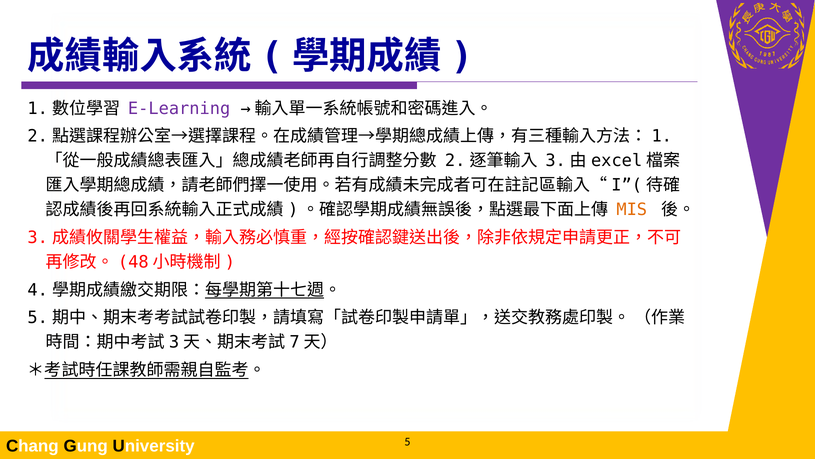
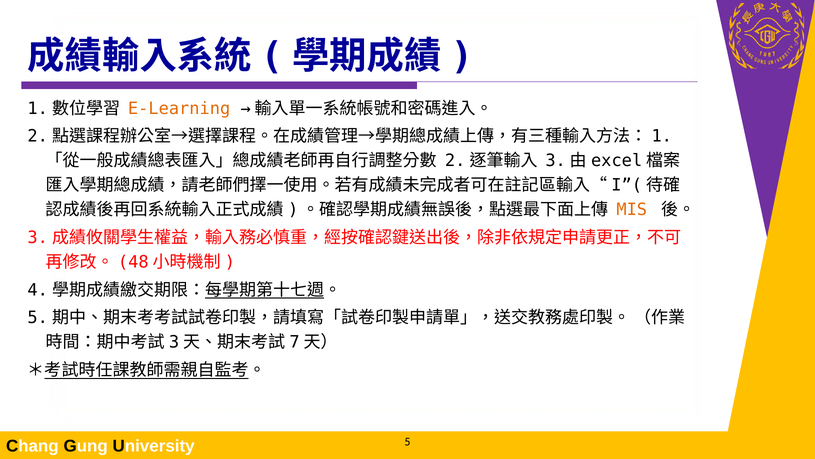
E‐Learning colour: purple -> orange (179, 108)
